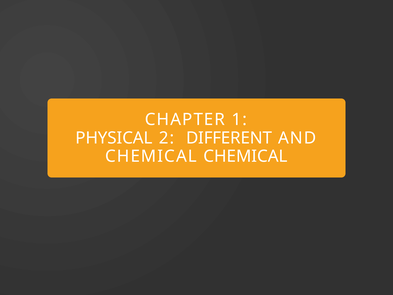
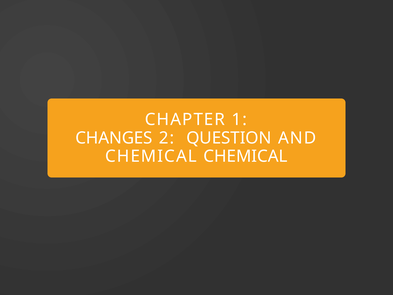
PHYSICAL: PHYSICAL -> CHANGES (114, 138)
DIFFERENT: DIFFERENT -> QUESTION (229, 138)
